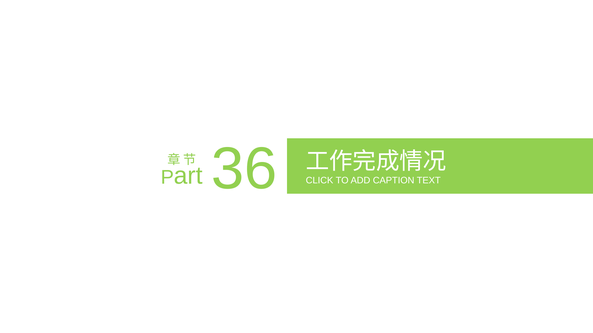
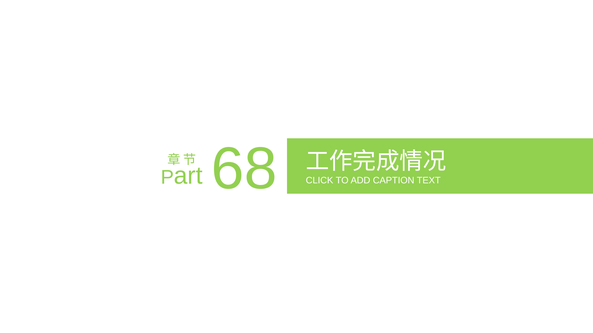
36: 36 -> 68 (244, 169)
